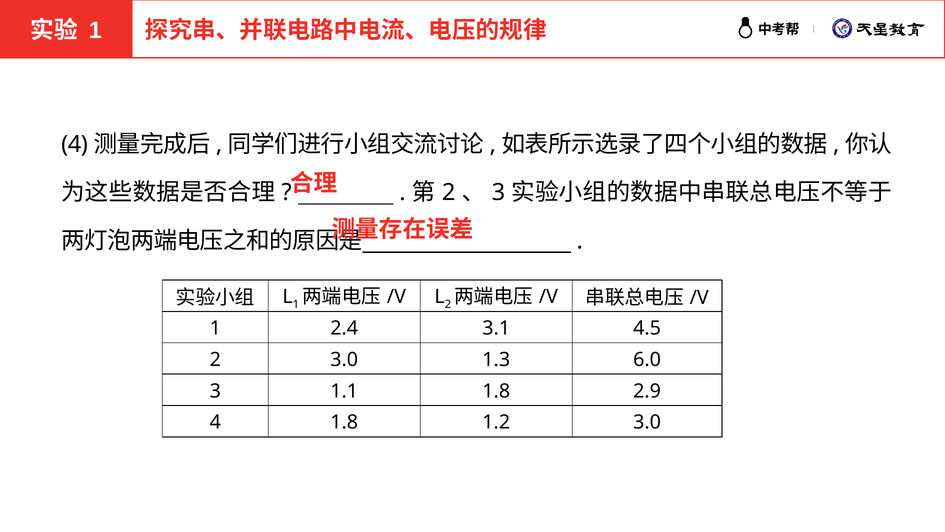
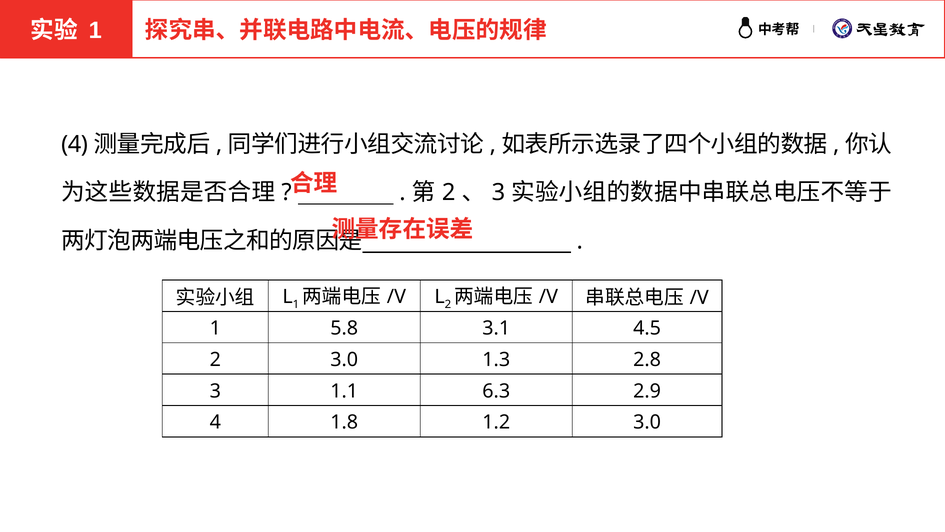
2.4: 2.4 -> 5.8 (344, 328)
6.0: 6.0 -> 2.8 (647, 359)
1.1 1.8: 1.8 -> 6.3 (496, 391)
